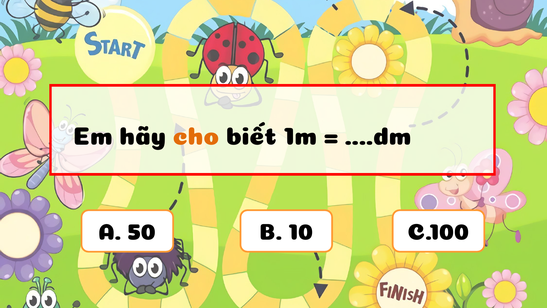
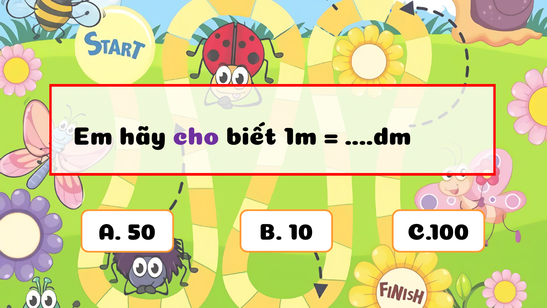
cho colour: orange -> purple (196, 136)
